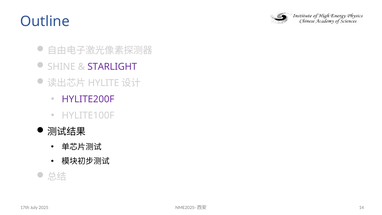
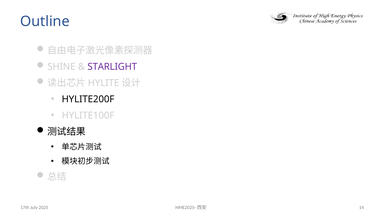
HYLITE200F colour: purple -> black (88, 99)
